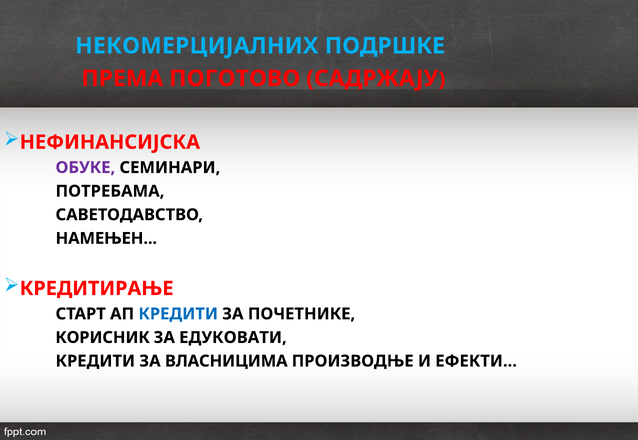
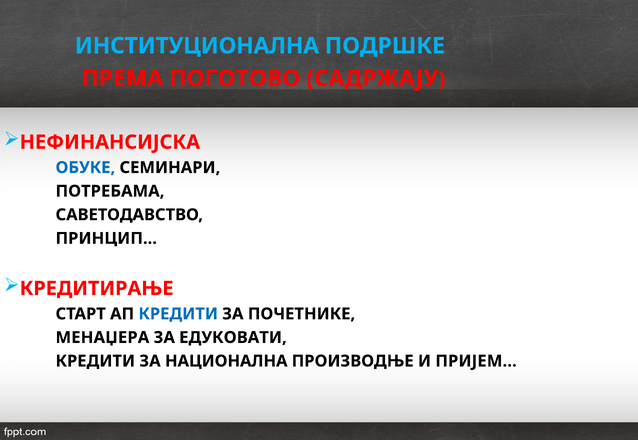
НЕКОМЕРЦИЈАЛНИХ: НЕКОМЕРЦИЈАЛНИХ -> ИНСТИТУЦИОНАЛНА (197, 46)
ОБУКЕ colour: purple -> blue (85, 167)
НАМЕЊЕН: НАМЕЊЕН -> ПРИНЦИП (106, 238)
КОРИСНИК: КОРИСНИК -> МЕНАЏЕРА (102, 337)
ВЛАСНИЦИМА: ВЛАСНИЦИМА -> НАЦИОНАЛНА (226, 361)
ЕФЕКТИ: ЕФЕКТИ -> ПРИЈЕМ (476, 361)
